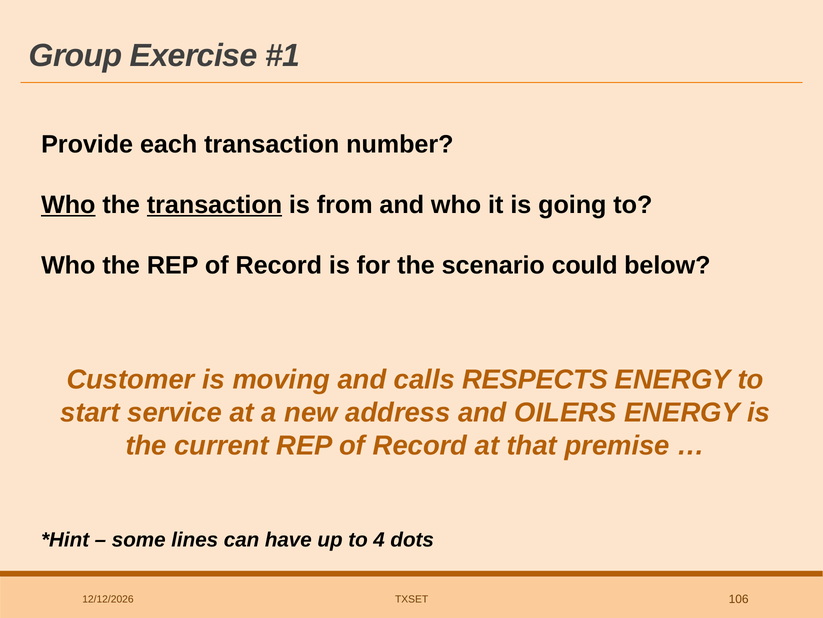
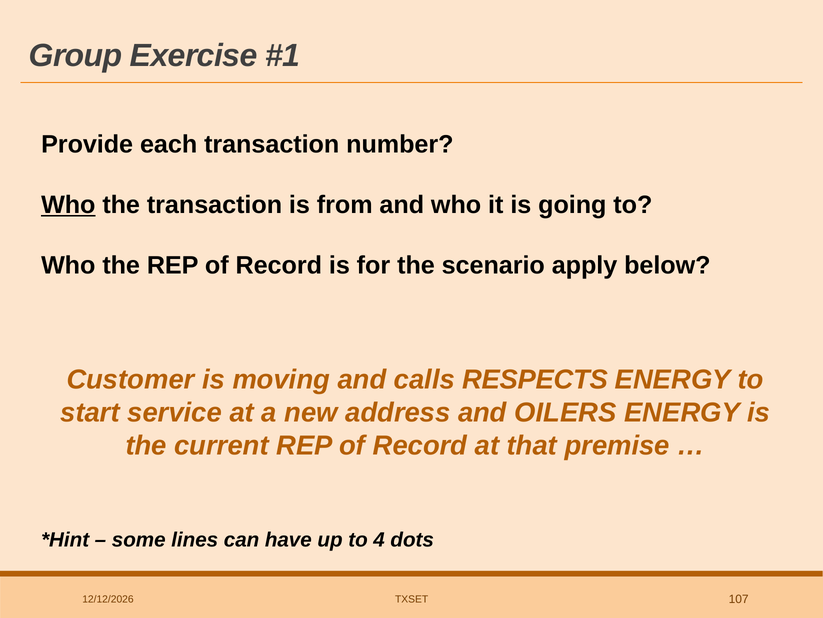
transaction underline: present -> none (214, 205)
could: could -> apply (585, 265)
106: 106 -> 107 (739, 599)
